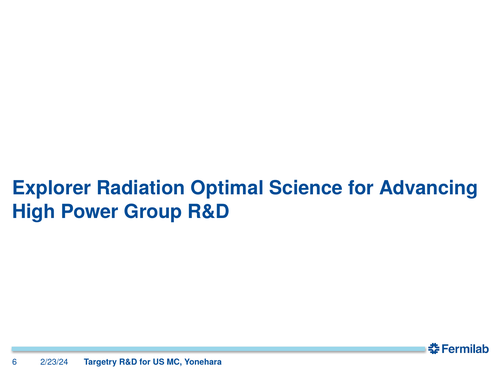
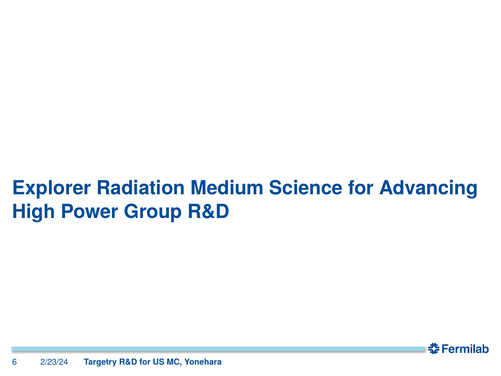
Optimal: Optimal -> Medium (227, 188)
